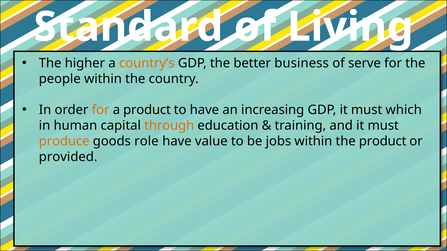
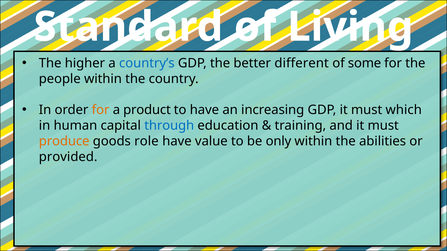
country’s colour: orange -> blue (147, 63)
business: business -> different (302, 63)
serve: serve -> some (365, 63)
through colour: orange -> blue (169, 126)
jobs: jobs -> only (278, 141)
the product: product -> abilities (383, 141)
